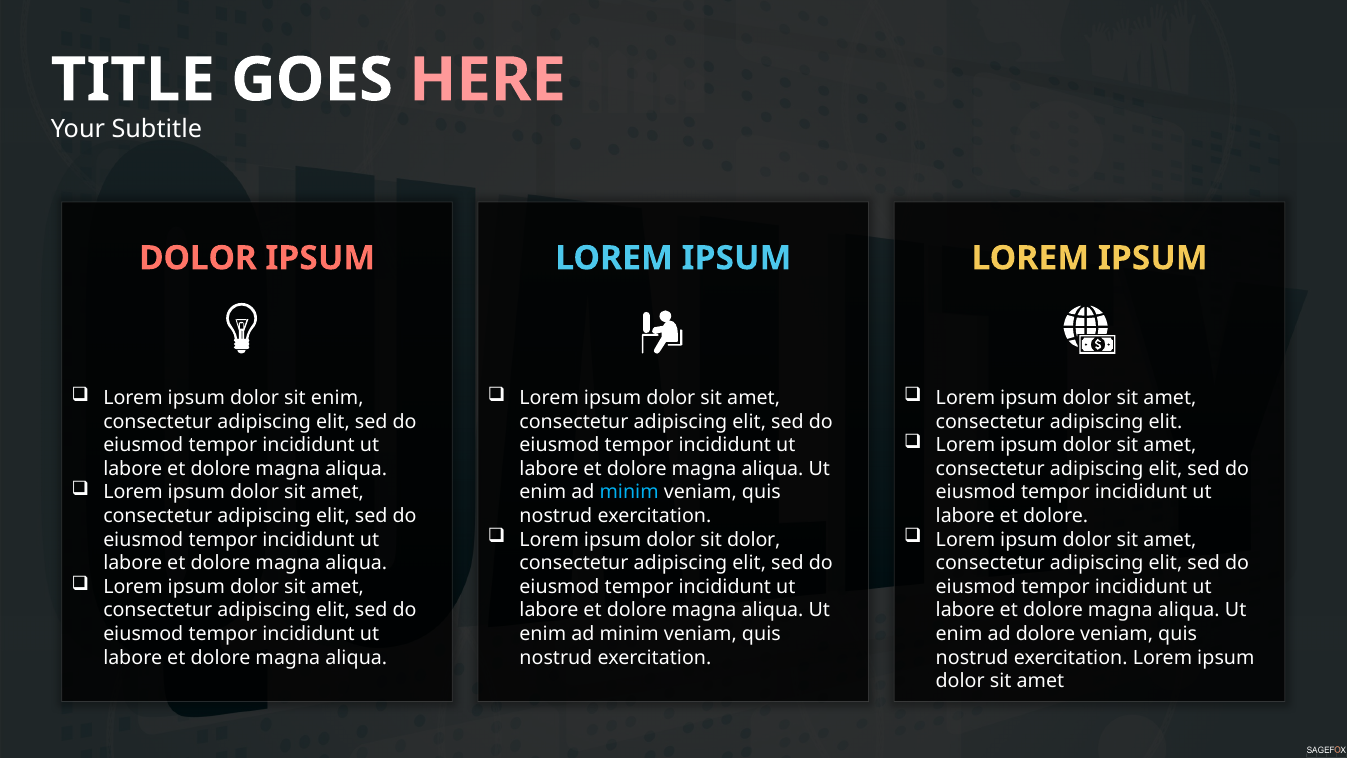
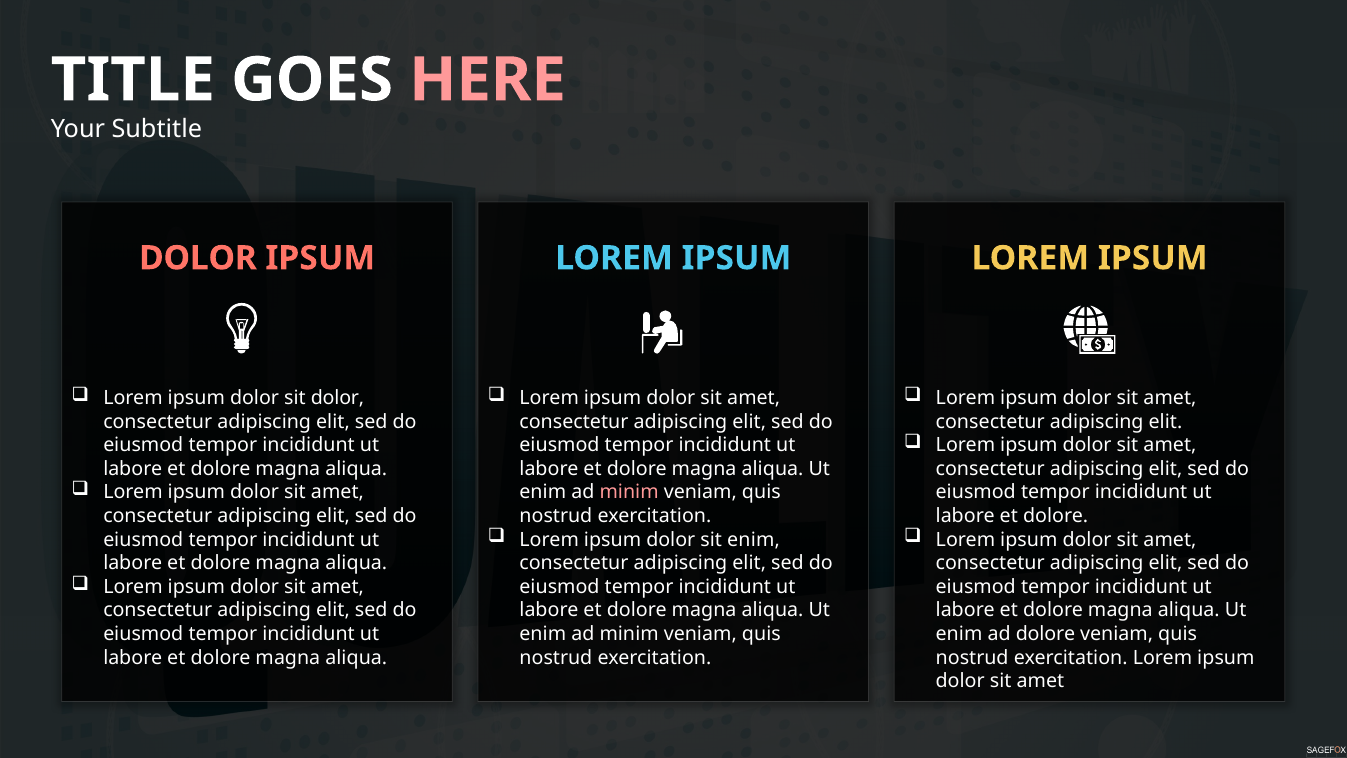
sit enim: enim -> dolor (338, 398)
minim colour: light blue -> pink (629, 492)
sit dolor: dolor -> enim (754, 539)
